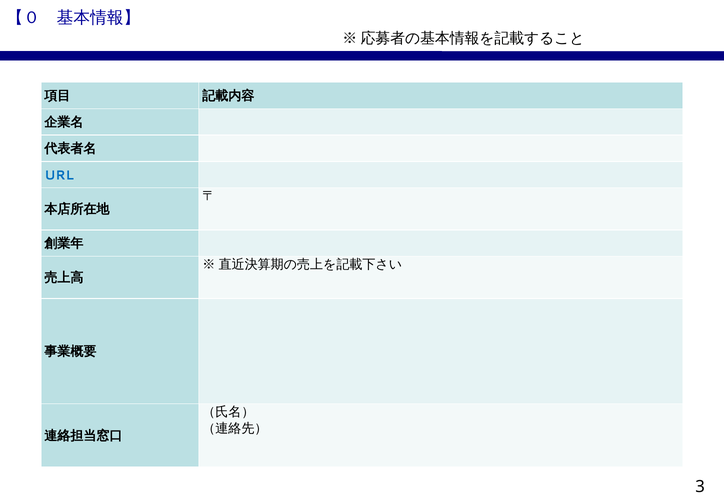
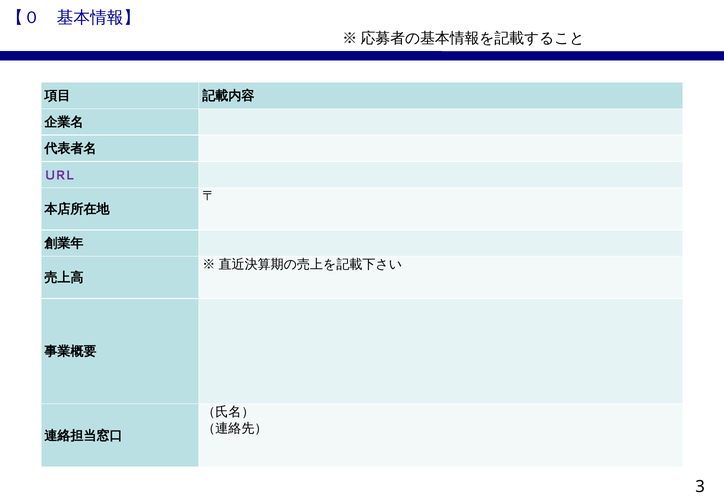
URL colour: blue -> purple (59, 175)
